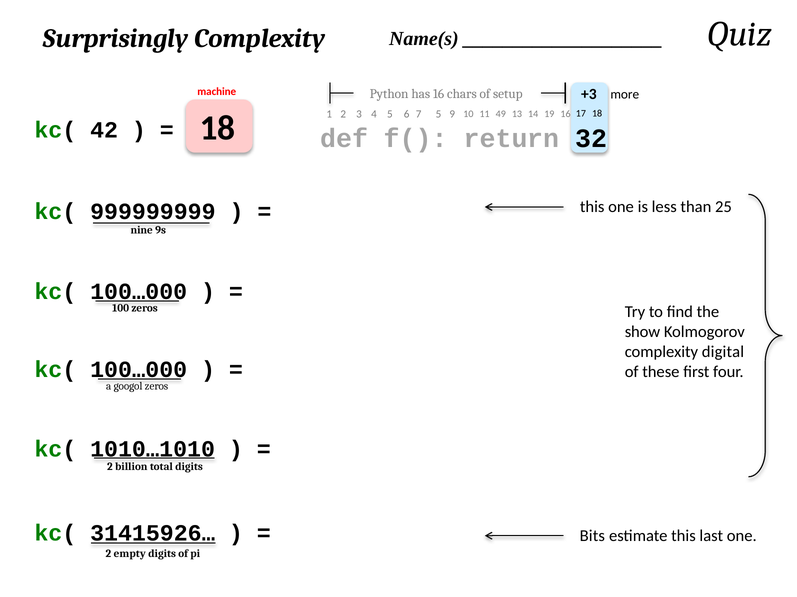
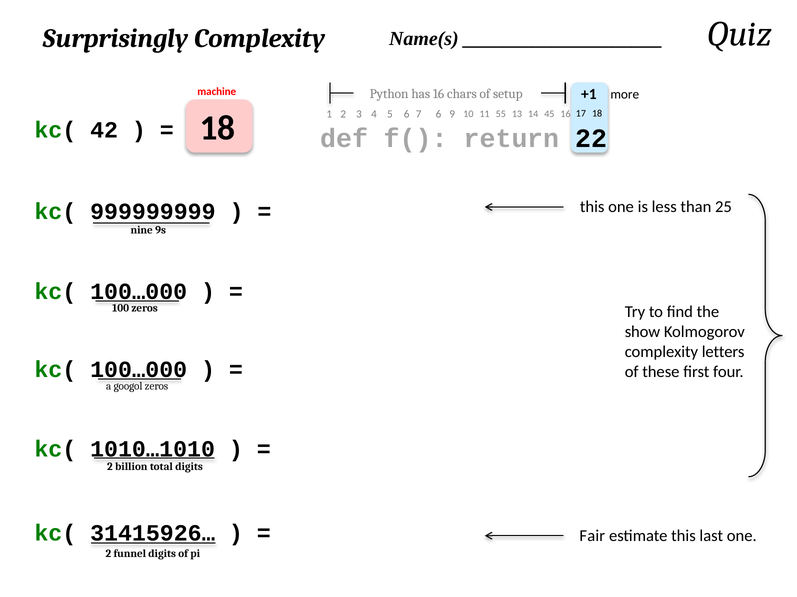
+3: +3 -> +1 (589, 94)
6 5: 5 -> 6 (438, 114)
49: 49 -> 55 (501, 114)
19: 19 -> 45 (549, 114)
32: 32 -> 22 (591, 139)
digital: digital -> letters (723, 352)
Bits: Bits -> Fair (592, 536)
empty: empty -> funnel (130, 554)
